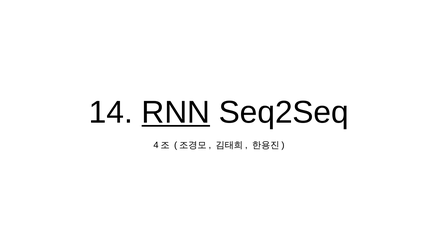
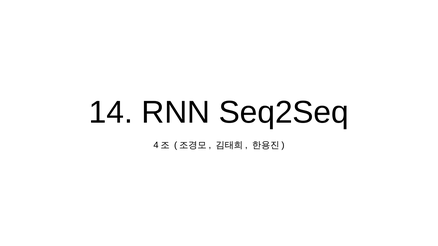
RNN underline: present -> none (176, 112)
